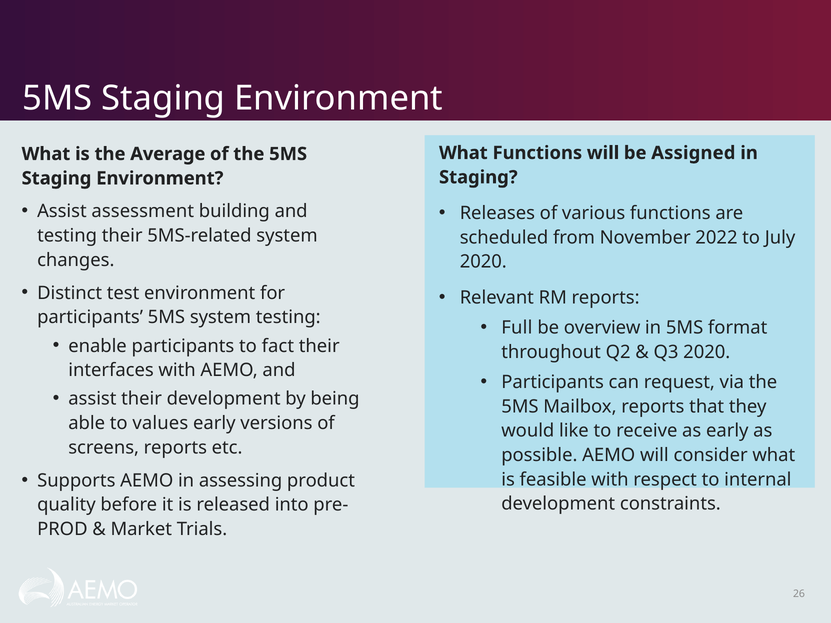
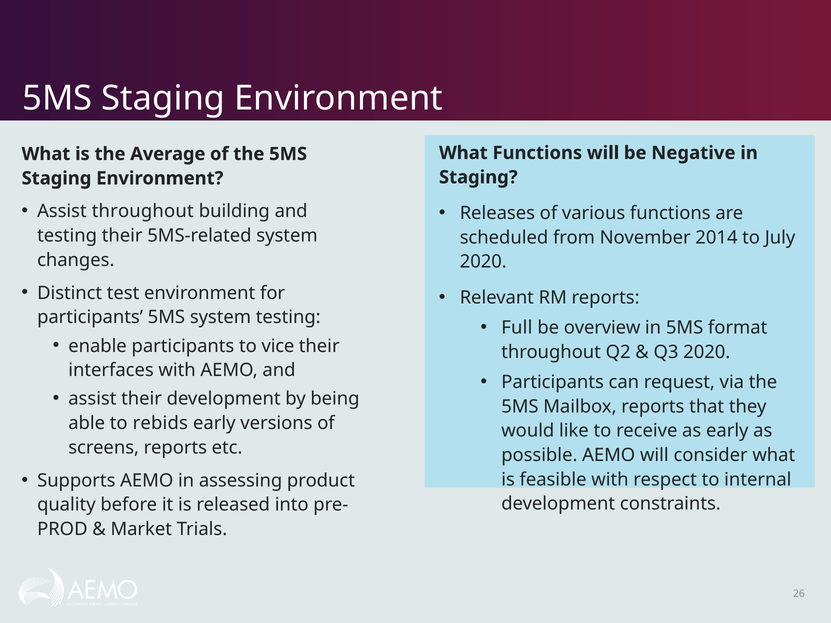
Assigned: Assigned -> Negative (693, 153)
Assist assessment: assessment -> throughout (143, 211)
2022: 2022 -> 2014 (716, 238)
fact: fact -> vice (278, 346)
values: values -> rebids (160, 423)
